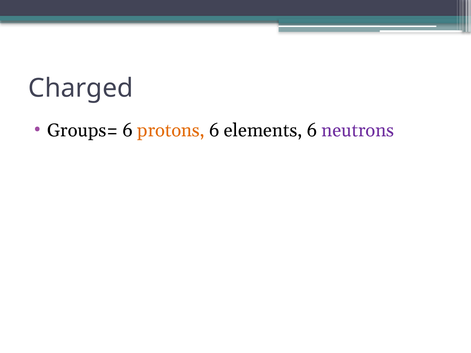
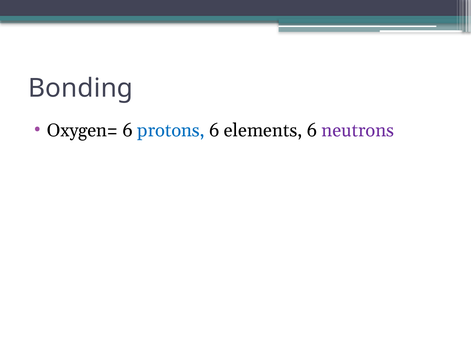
Charged: Charged -> Bonding (81, 88)
Groups=: Groups= -> Oxygen= (83, 130)
protons colour: orange -> blue (171, 130)
